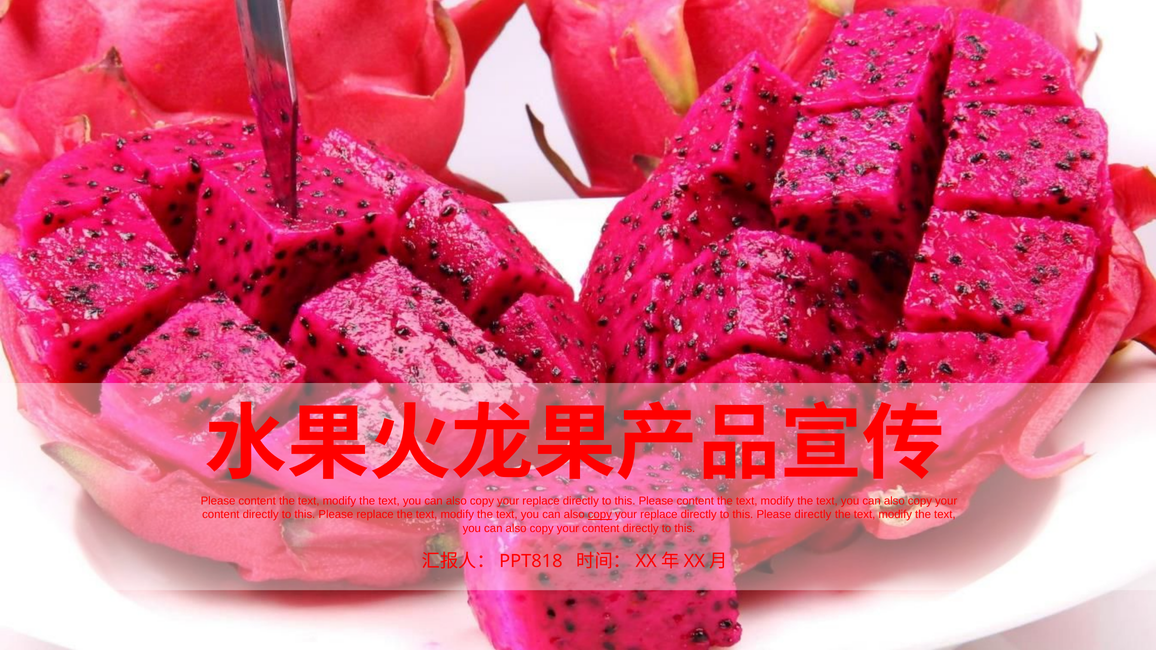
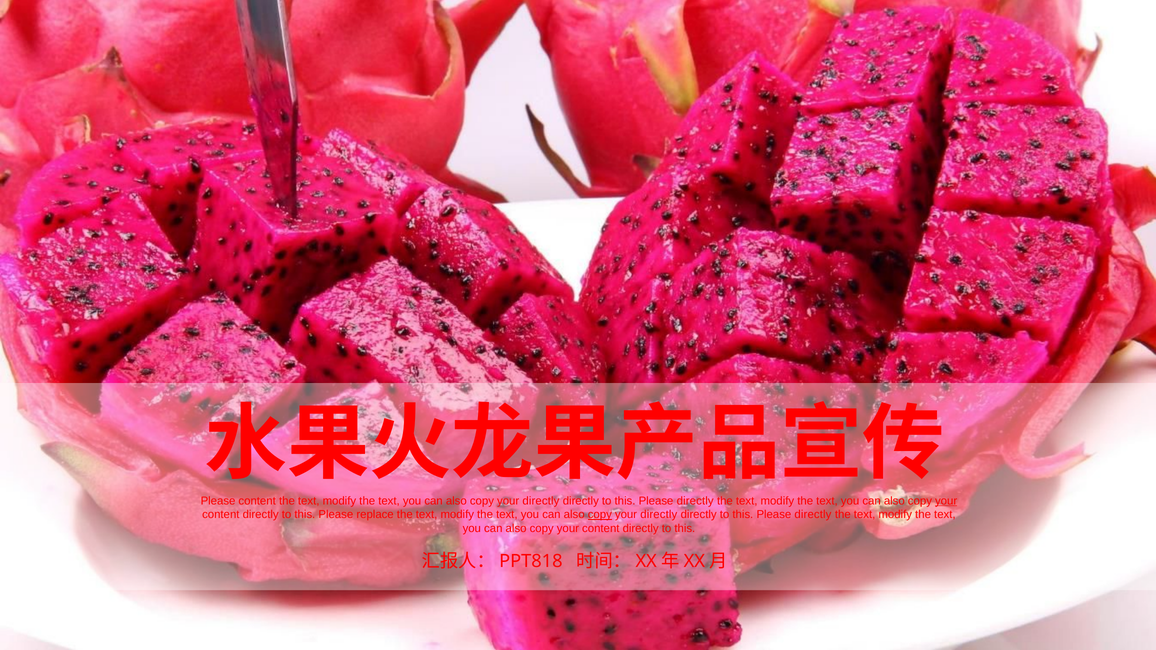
replace: replace -> directly (541, 501)
content: content -> directly (695, 501)
your underline: none -> present (946, 501)
replace: replace -> directly (659, 515)
